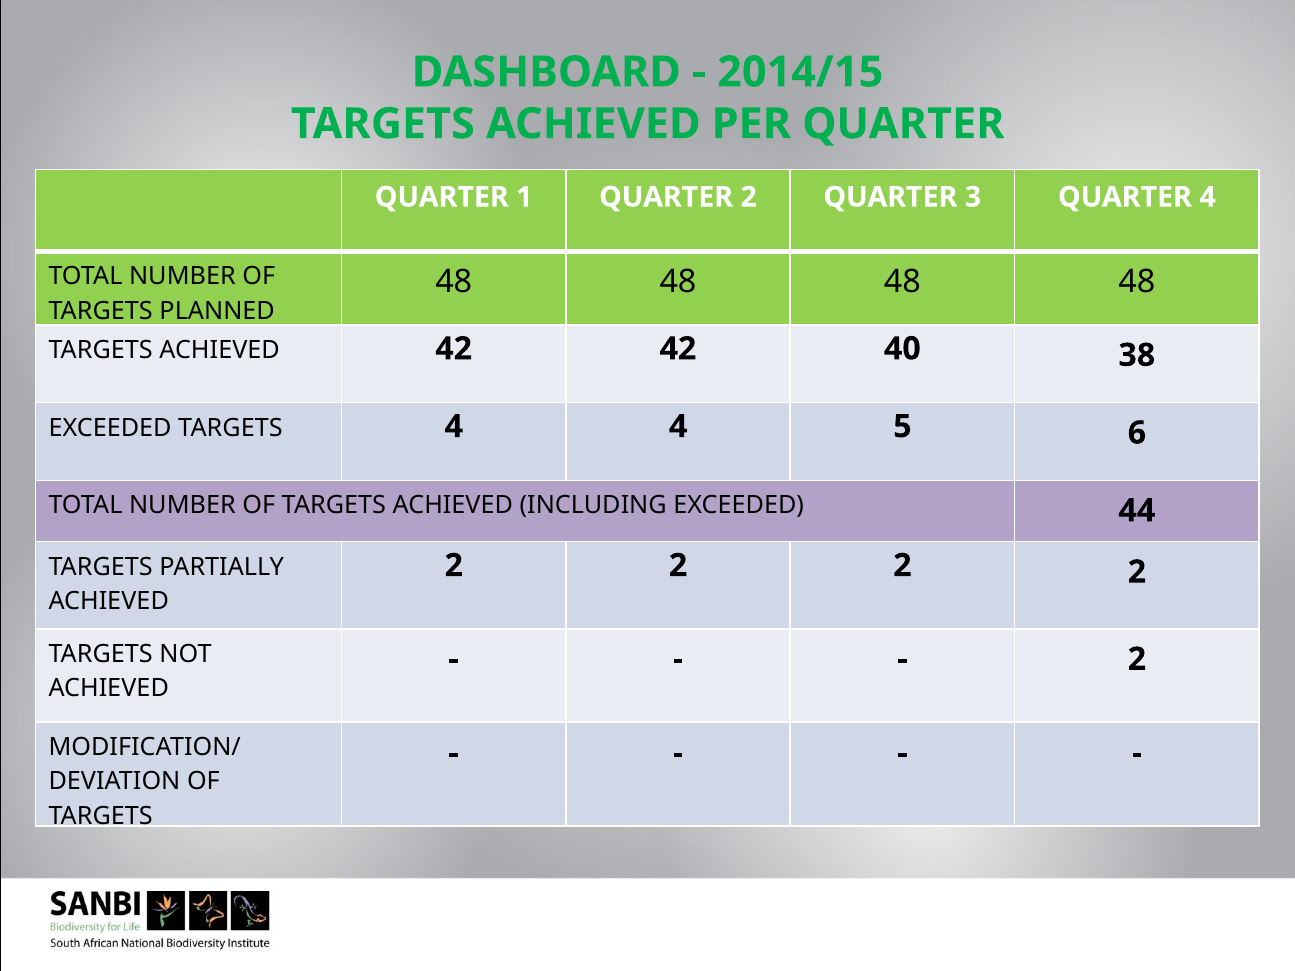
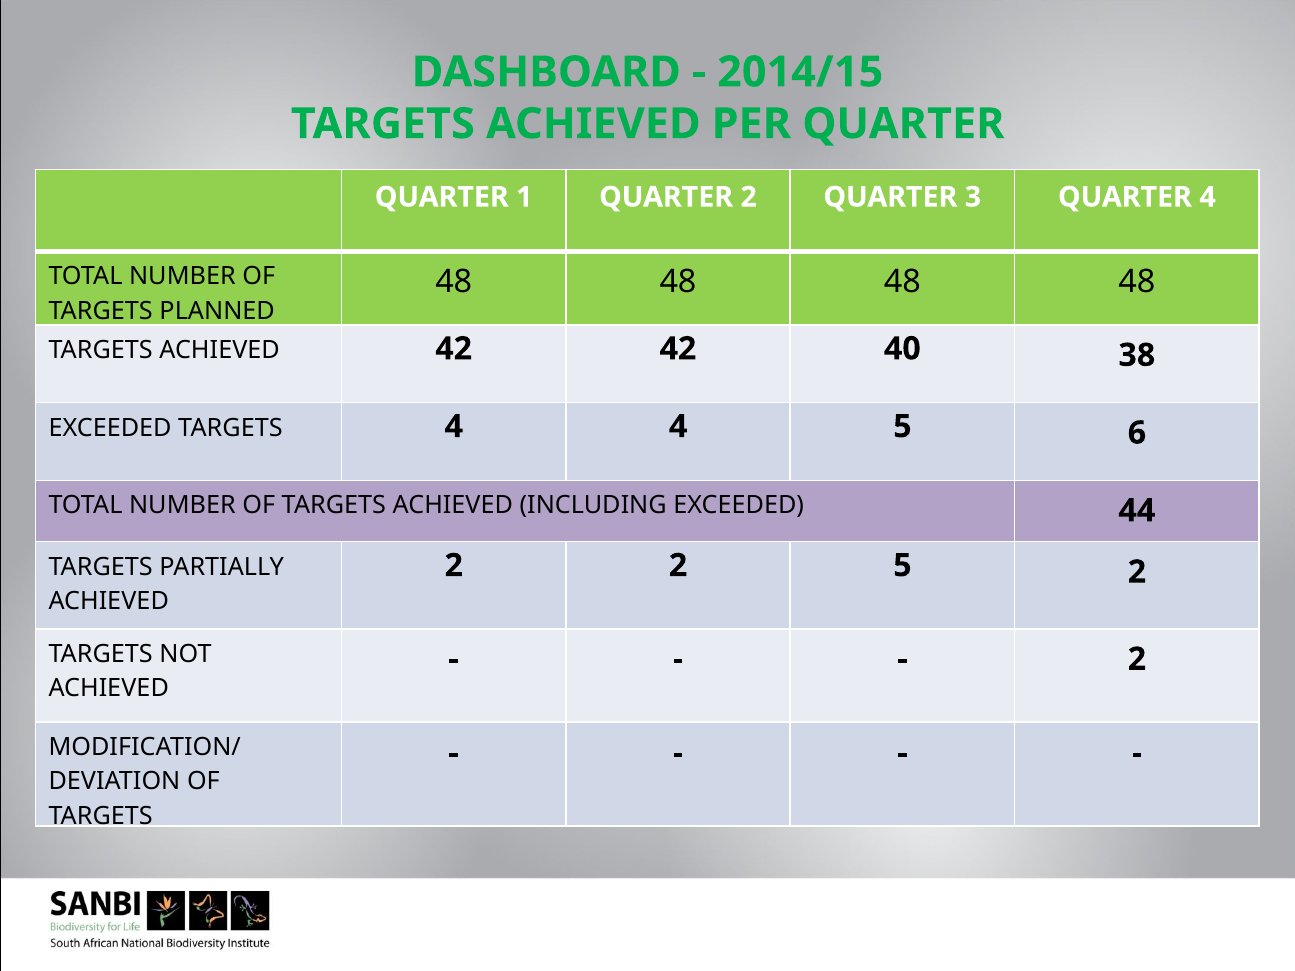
2: 2 -> 5 (902, 566)
